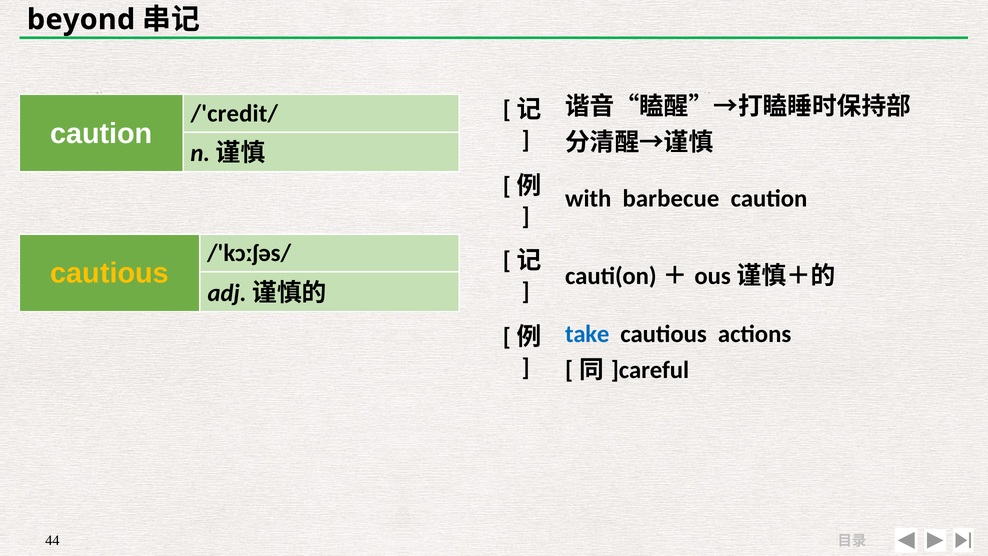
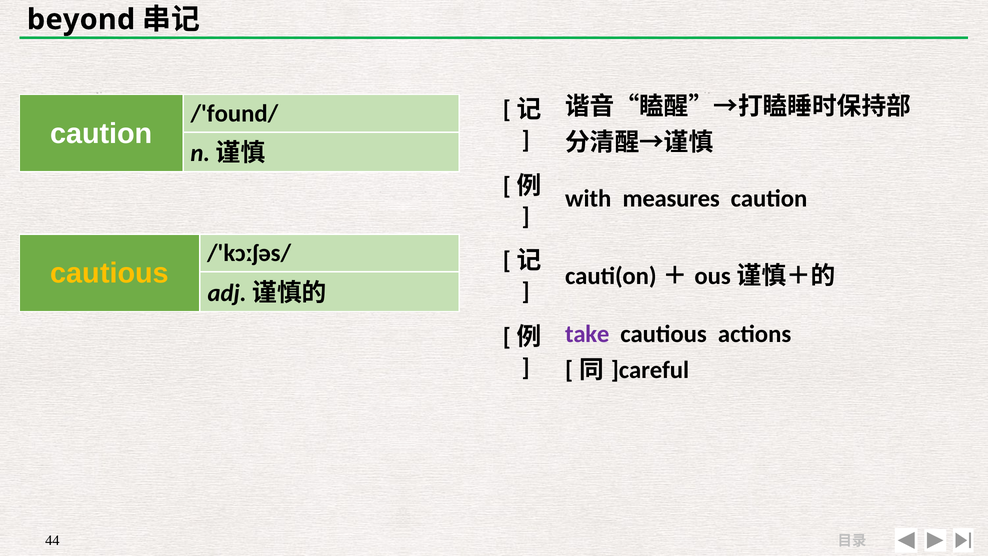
/'credit/: /'credit/ -> /'found/ (234, 113)
barbecue: barbecue -> measures (671, 199)
take colour: blue -> purple (587, 334)
